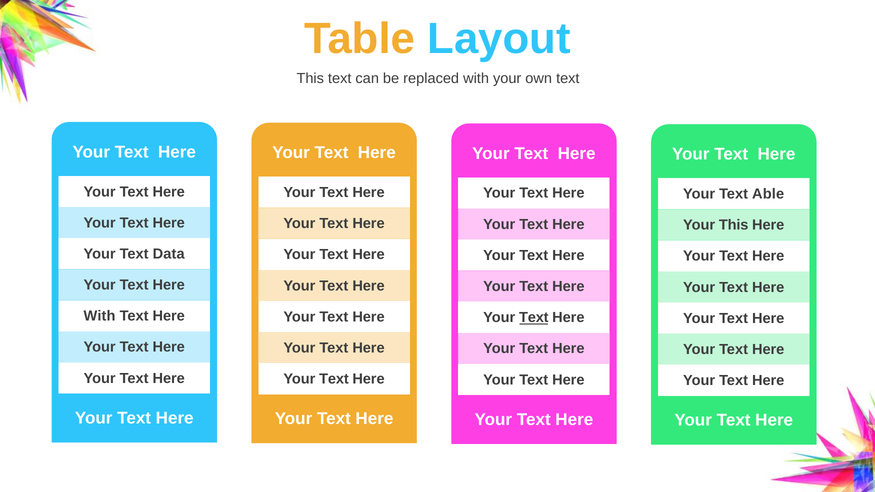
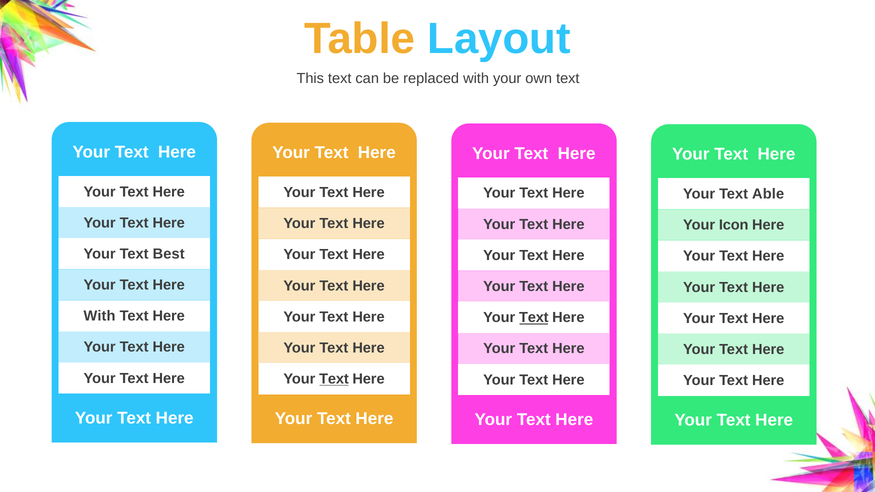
Your This: This -> Icon (734, 225)
Data: Data -> Best (169, 254)
Text underline: none -> present (334, 379)
